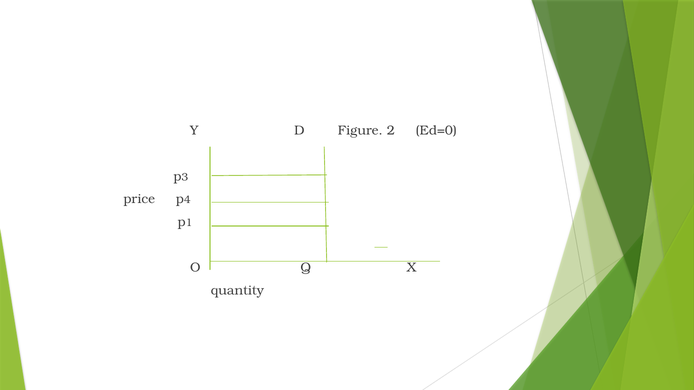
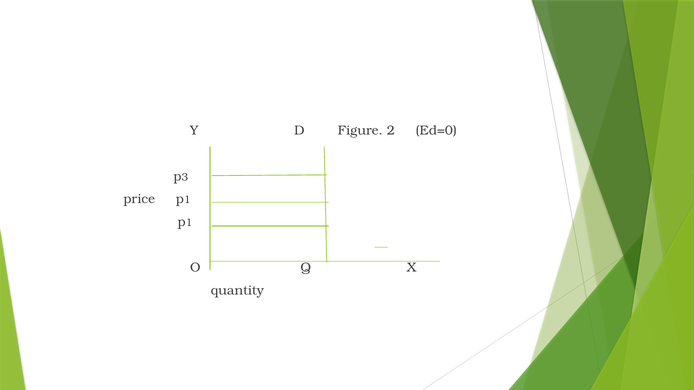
4: 4 -> 1 (187, 200)
